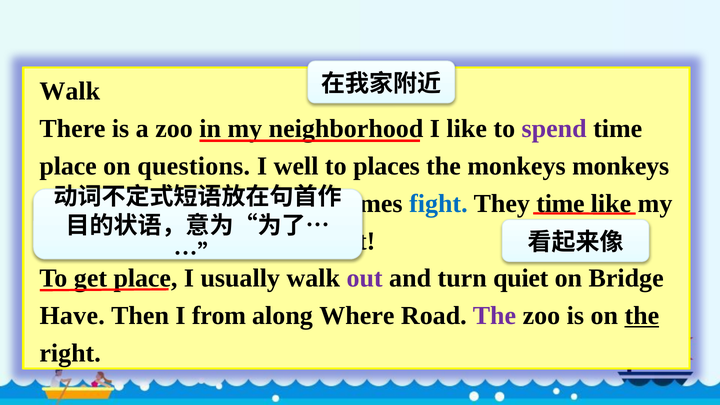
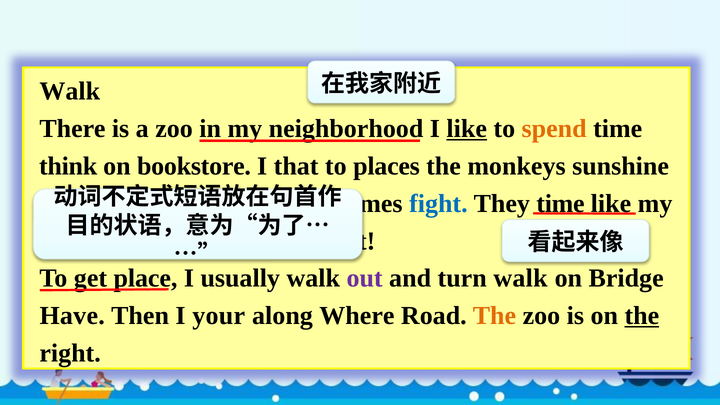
like underline: none -> present (467, 129)
spend colour: purple -> orange (554, 129)
place: place -> think (68, 166)
questions: questions -> bookstore (194, 166)
well: well -> that (296, 166)
monkeys monkeys: monkeys -> sunshine (621, 166)
turn quiet: quiet -> walk (521, 278)
from: from -> your (219, 316)
The colour: purple -> orange (494, 316)
